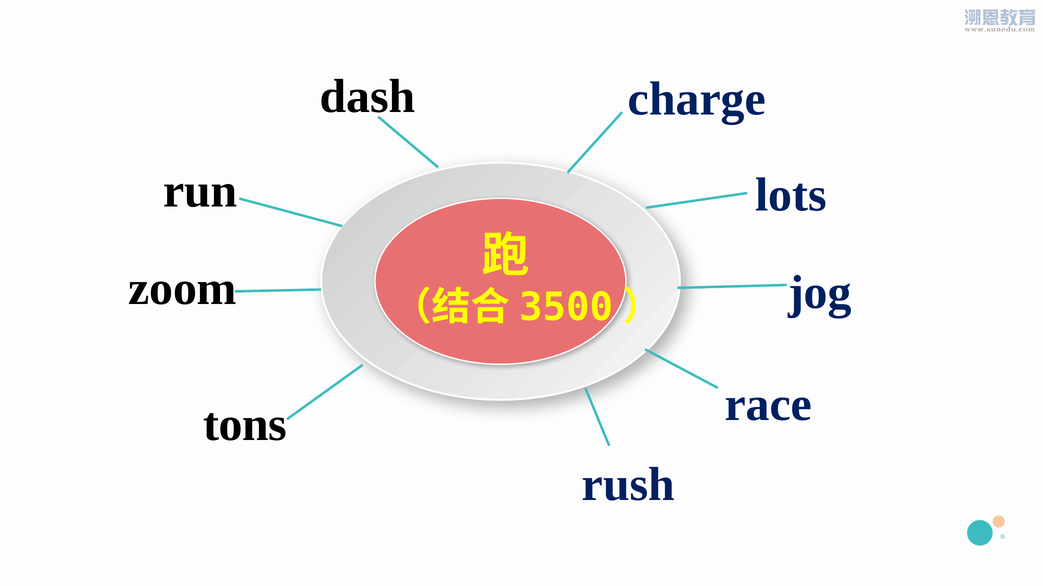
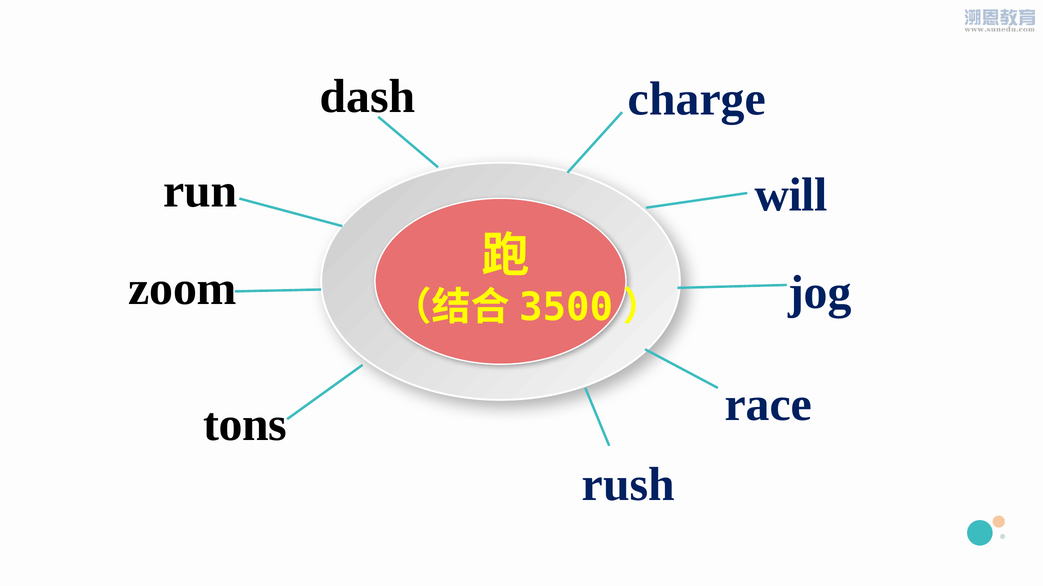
lots: lots -> will (791, 195)
